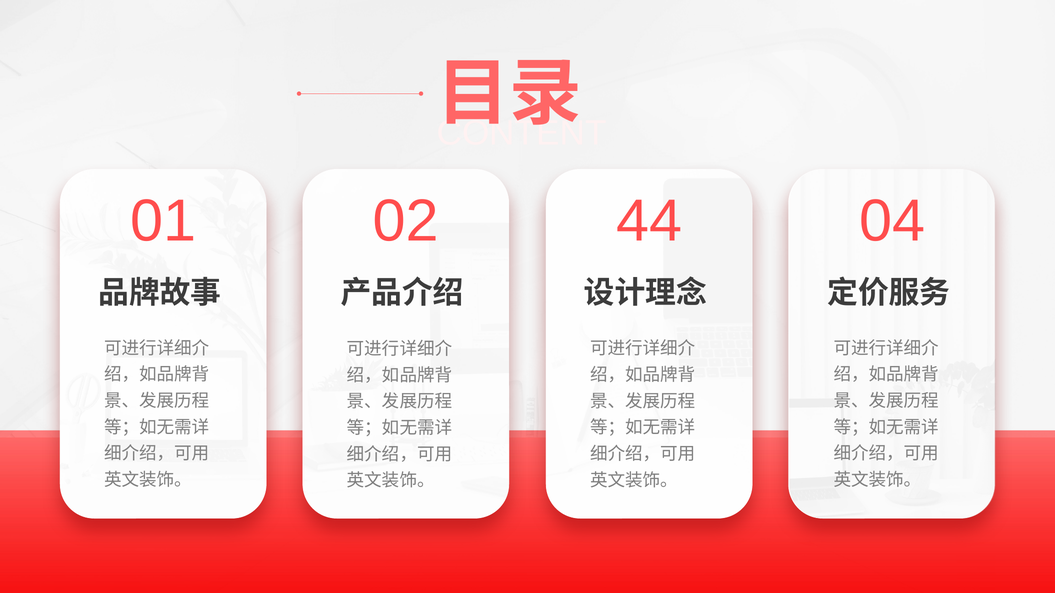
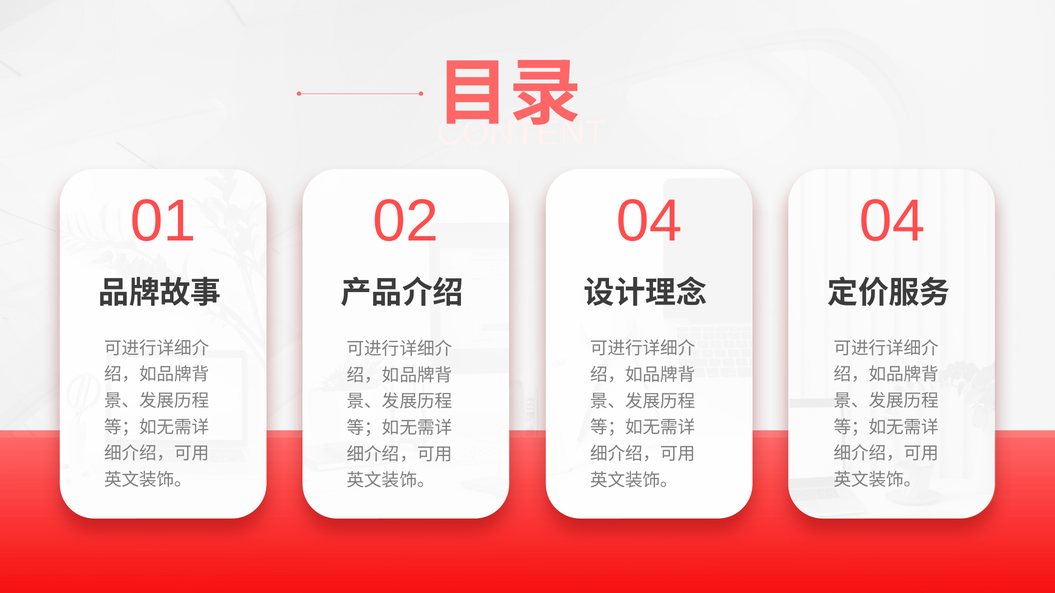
02 44: 44 -> 04 (649, 222)
